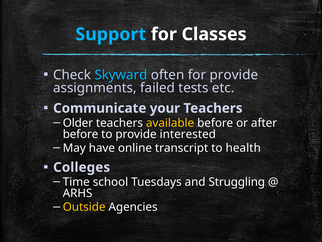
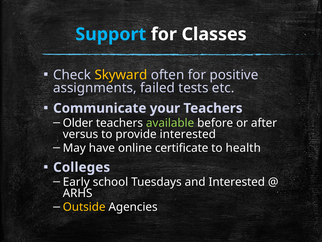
Skyward colour: light blue -> yellow (121, 75)
for provide: provide -> positive (234, 75)
available colour: yellow -> light green (170, 123)
before: before -> versus (80, 134)
transcript: transcript -> certificate (182, 148)
Time: Time -> Early (76, 182)
and Struggling: Struggling -> Interested (237, 182)
